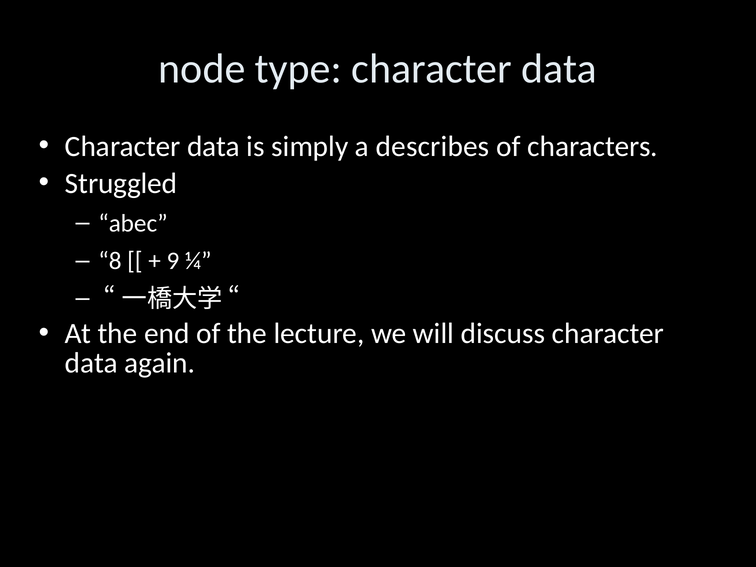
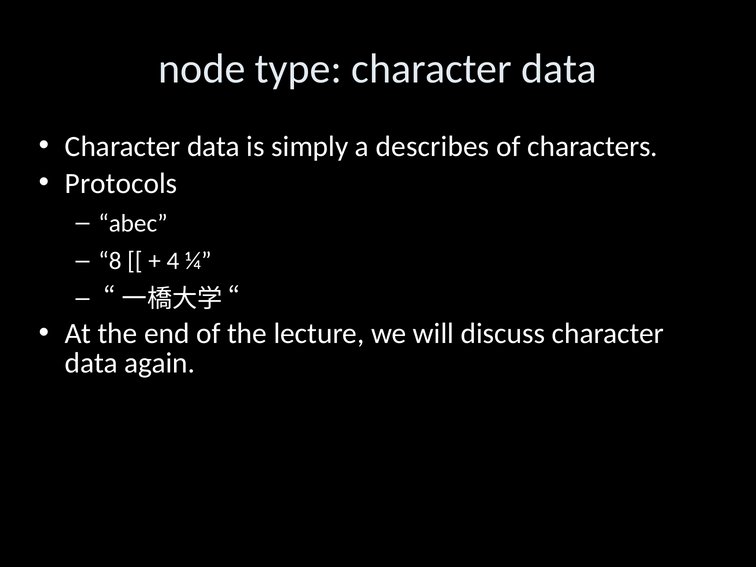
Struggled: Struggled -> Protocols (121, 183)
9: 9 -> 4 (173, 261)
